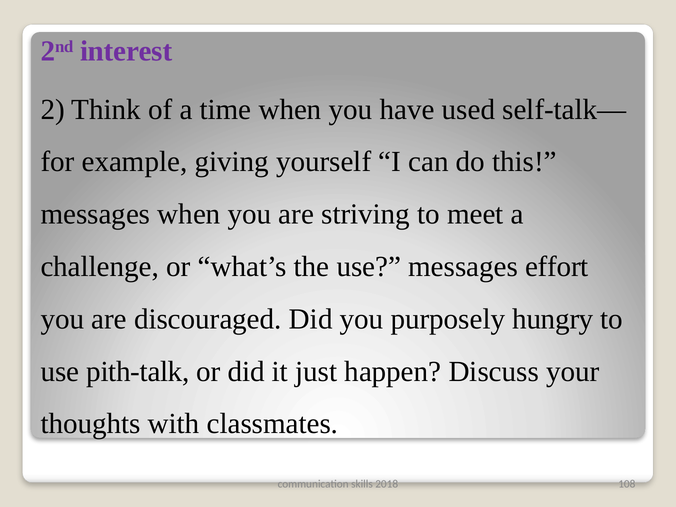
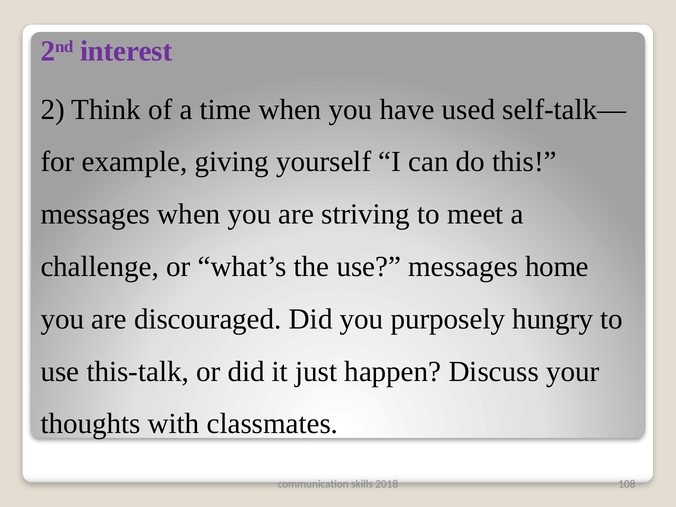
effort: effort -> home (557, 267)
pith-talk: pith-talk -> this-talk (138, 371)
